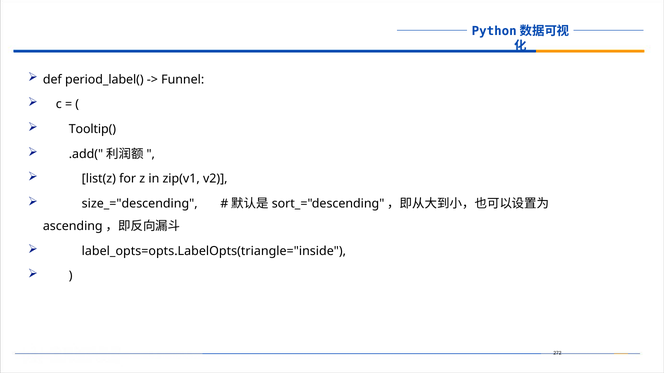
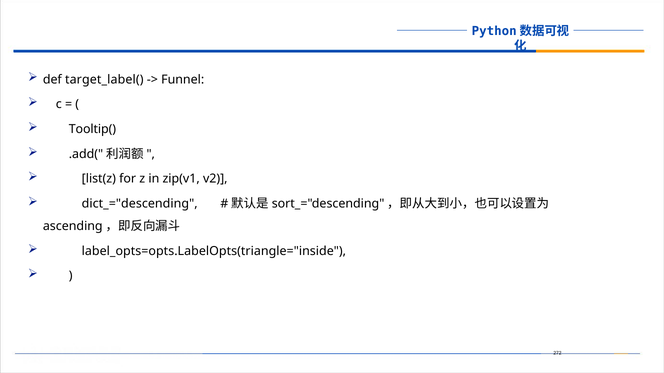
period_label(: period_label( -> target_label( (104, 80)
size_="descending: size_="descending -> dict_="descending (140, 204)
